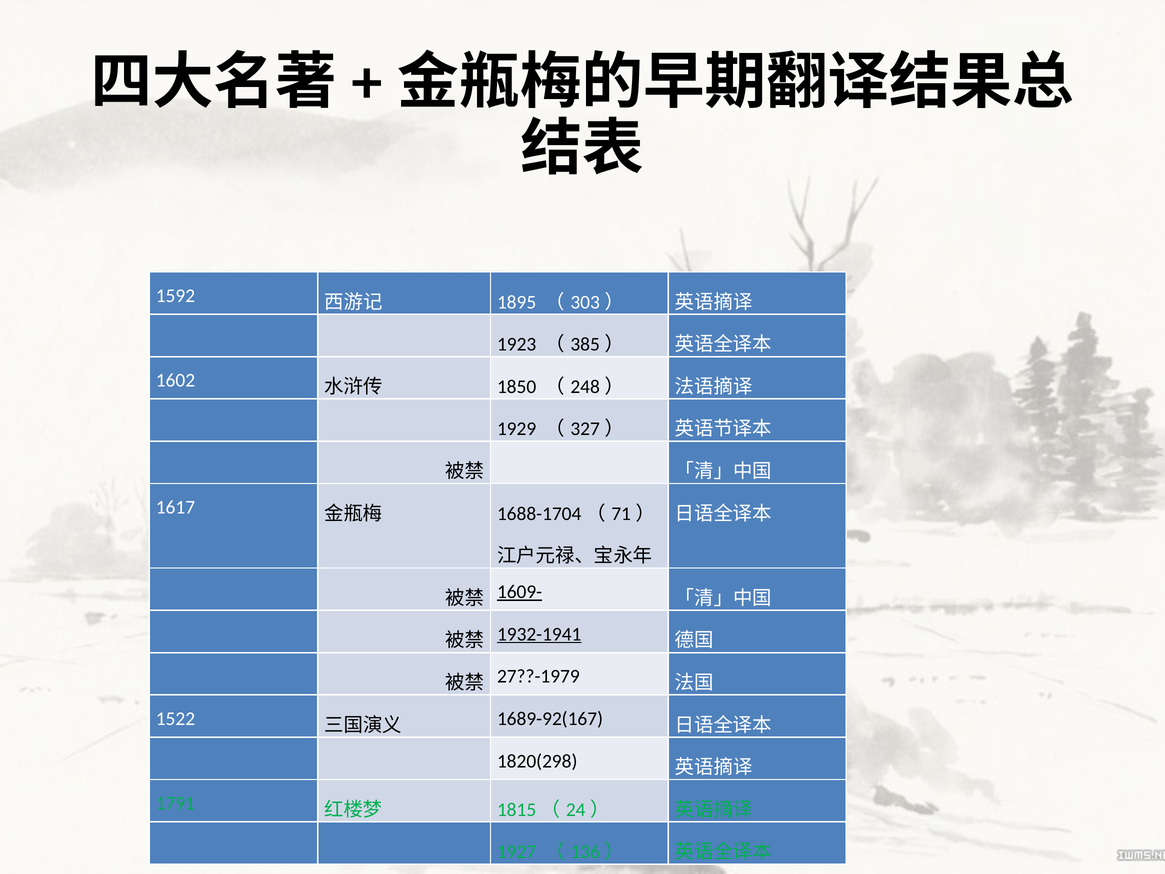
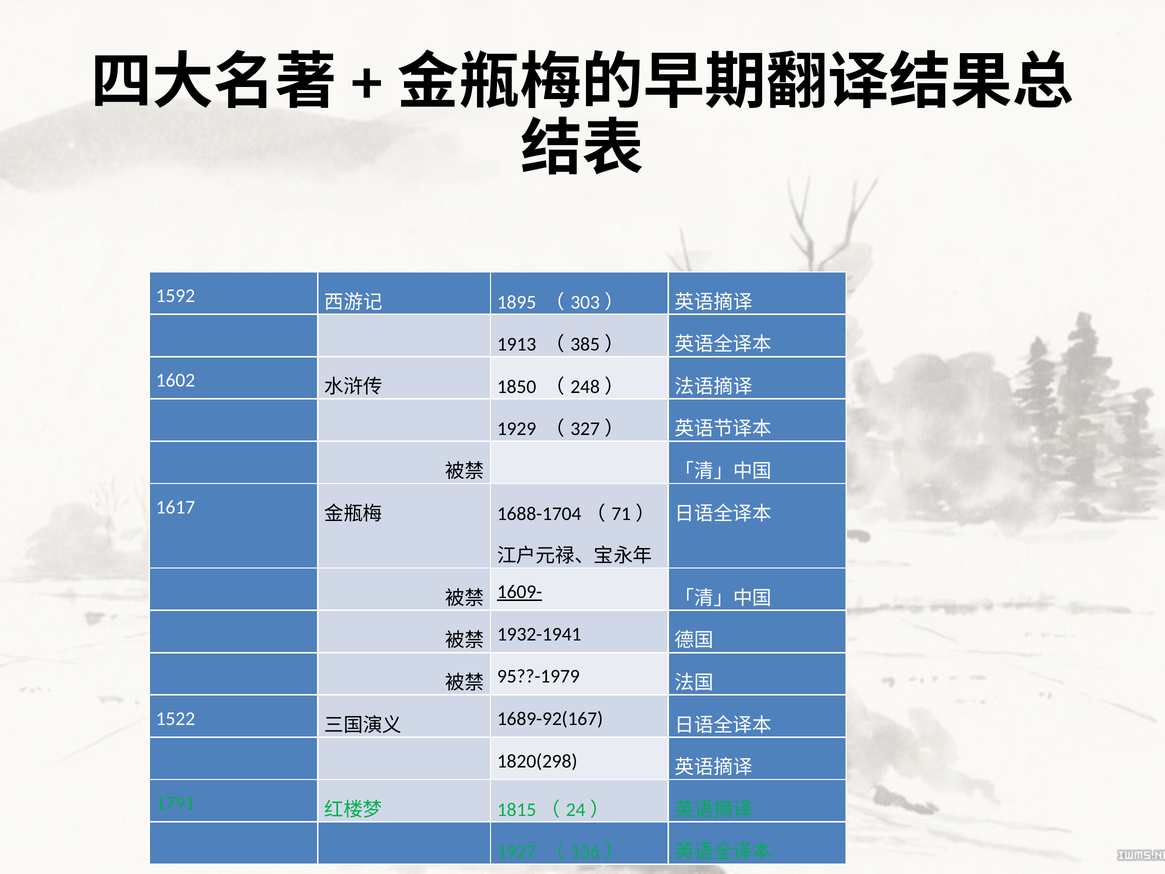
1923: 1923 -> 1913 (517, 344)
1932-1941 underline: present -> none (539, 634)
27??-1979: 27??-1979 -> 95??-1979 (538, 676)
